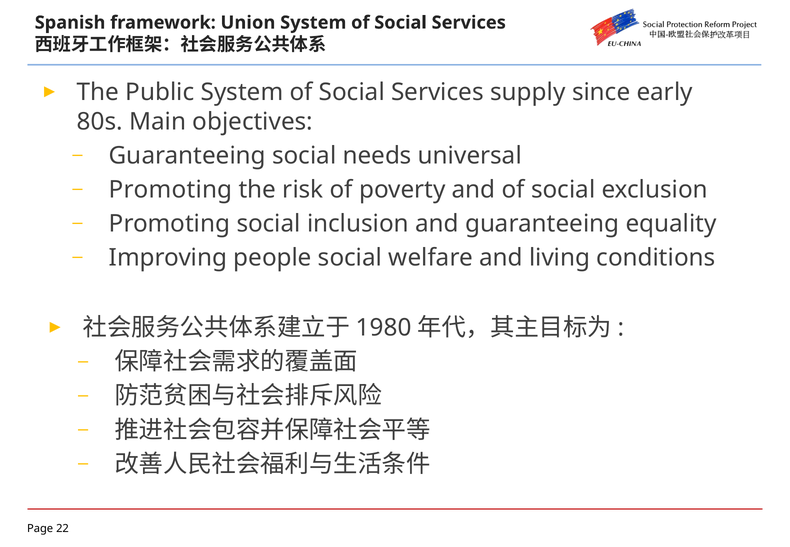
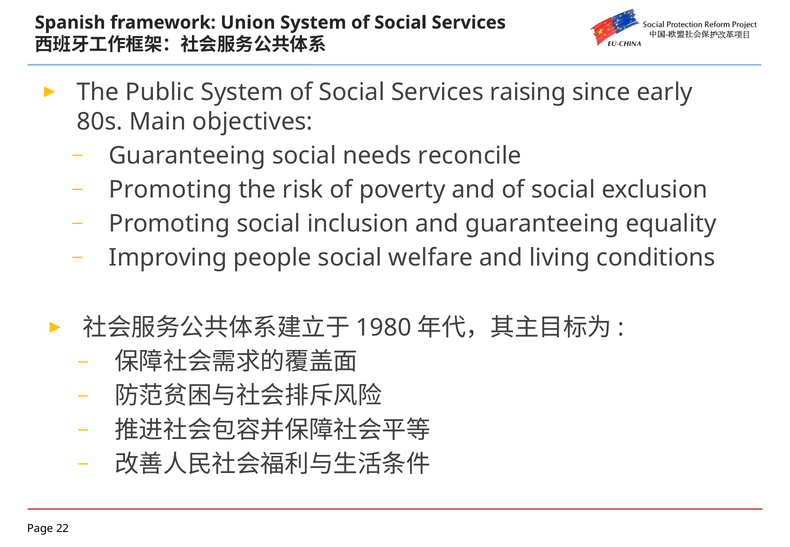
supply: supply -> raising (528, 92)
universal: universal -> reconcile (470, 156)
